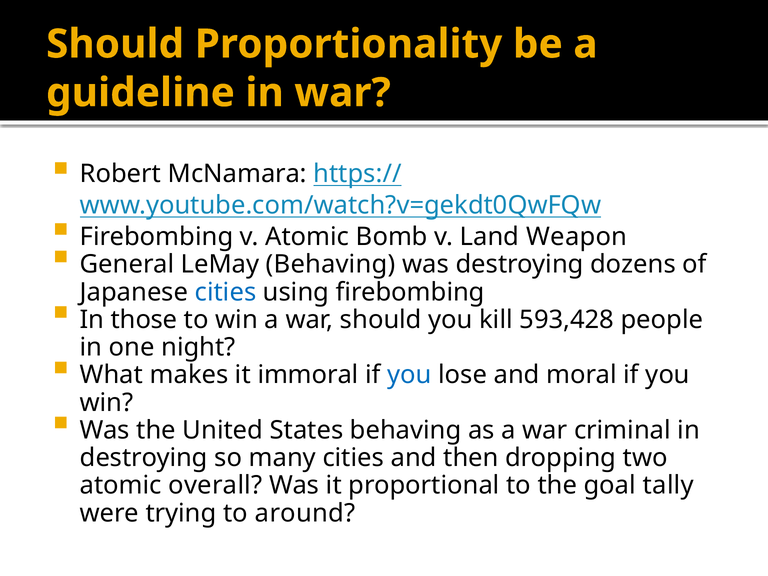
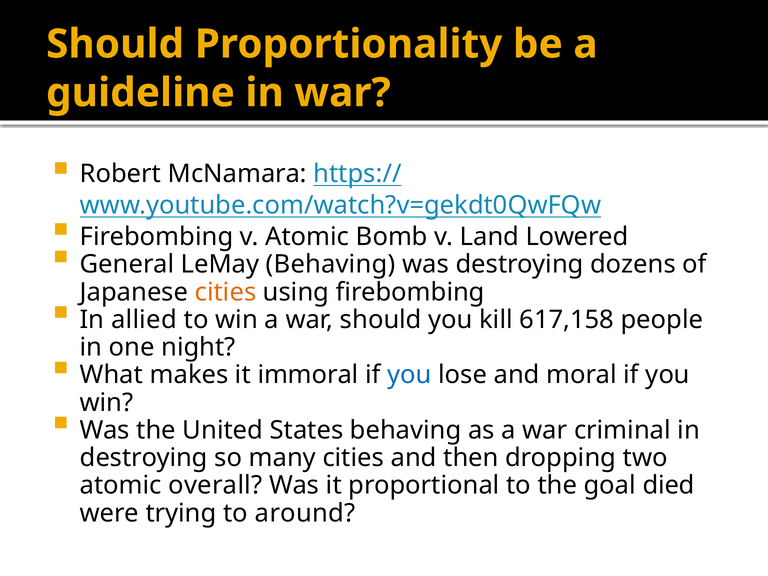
Weapon: Weapon -> Lowered (577, 237)
cities colour: blue -> orange (226, 292)
those: those -> allied (144, 320)
593,428: 593,428 -> 617,158 (567, 320)
tally: tally -> died (669, 486)
